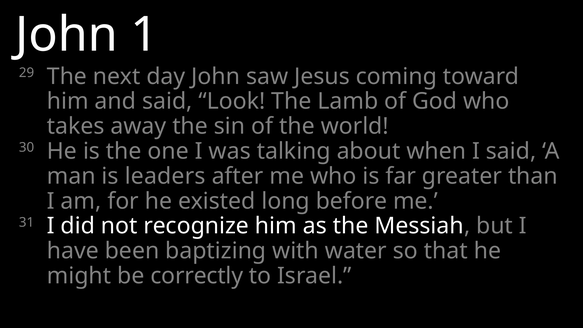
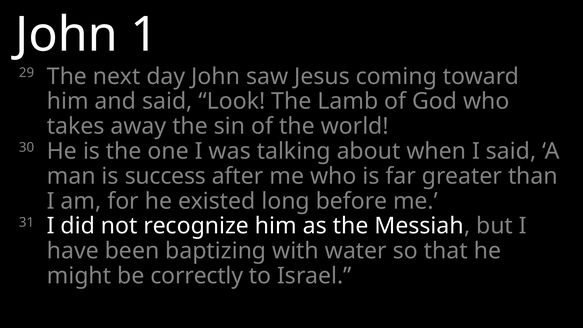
leaders: leaders -> success (165, 176)
